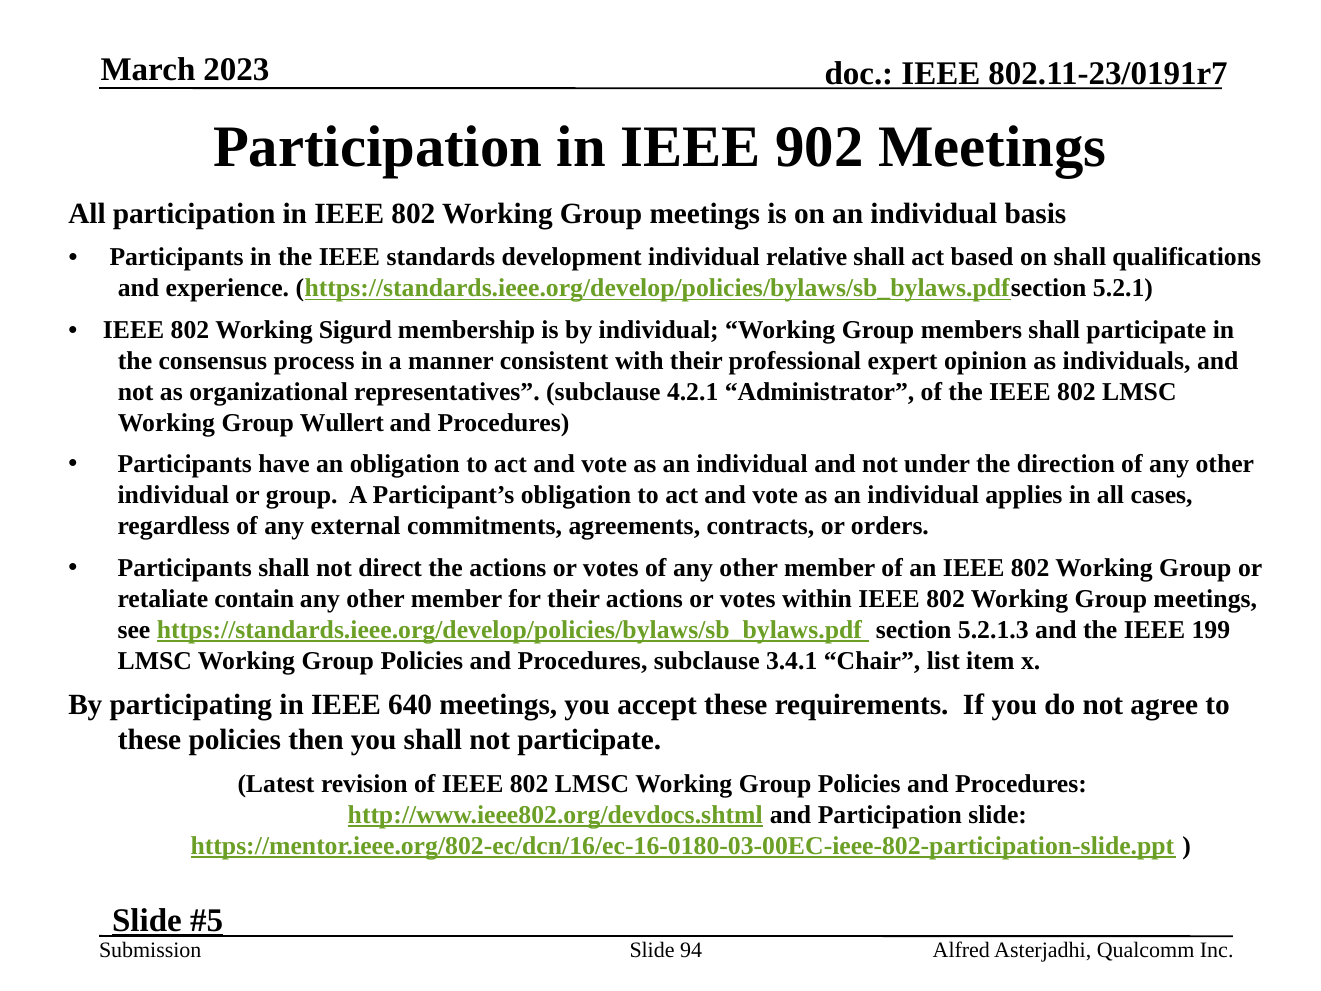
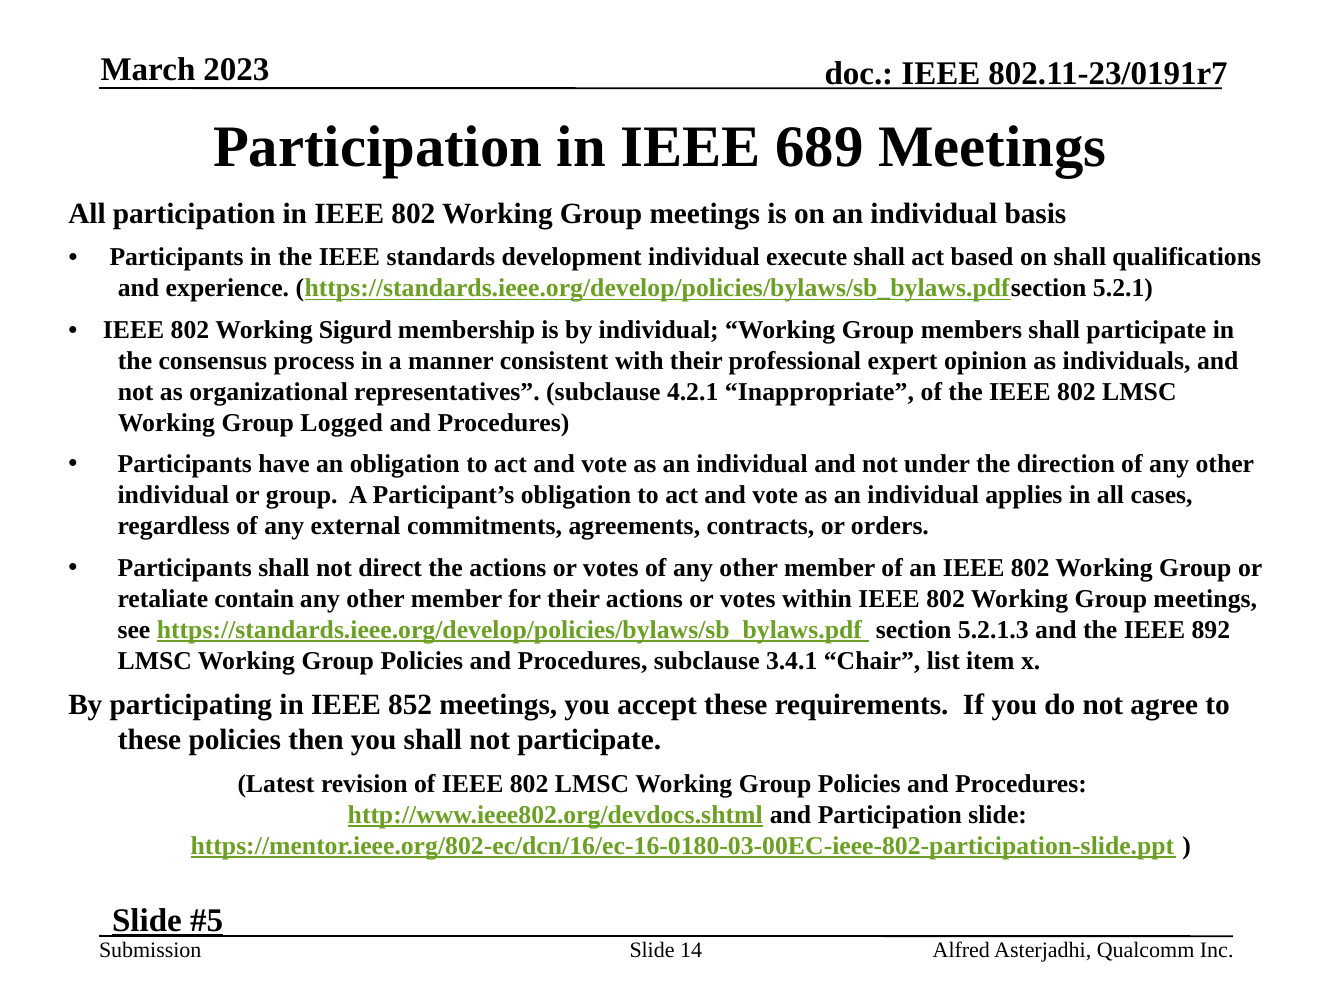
902: 902 -> 689 (820, 147)
relative: relative -> execute (807, 257)
Administrator: Administrator -> Inappropriate (819, 392)
Wullert: Wullert -> Logged (342, 422)
199: 199 -> 892 (1211, 630)
640: 640 -> 852 (410, 705)
94: 94 -> 14 (691, 950)
